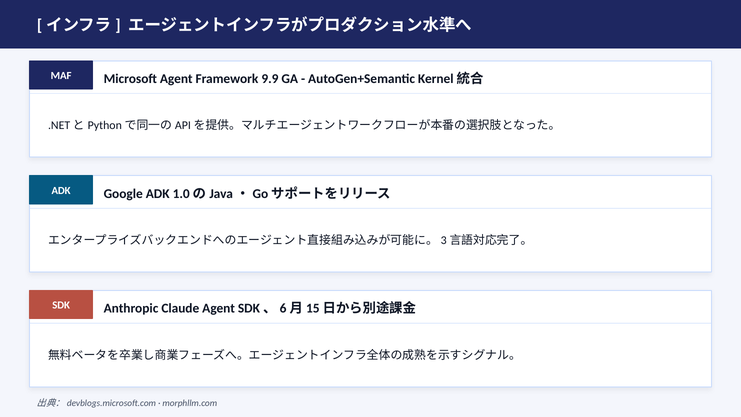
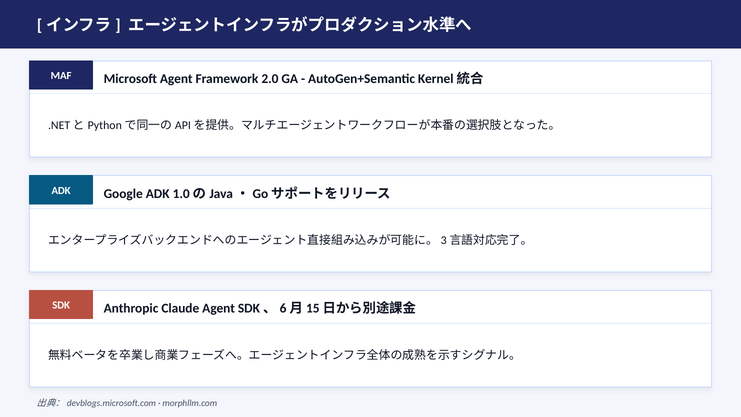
9.9: 9.9 -> 2.0 (270, 79)
